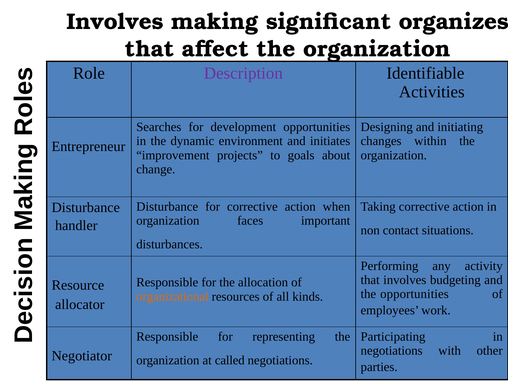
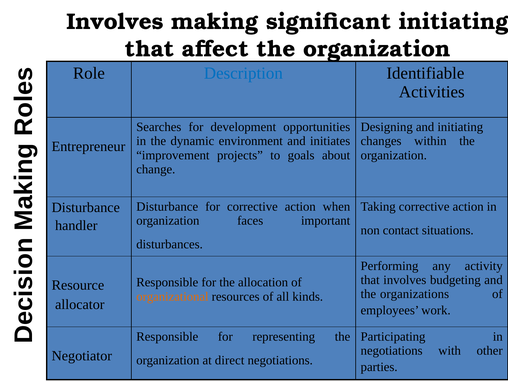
significant organizes: organizes -> initiating (454, 22)
Description colour: purple -> blue (243, 73)
the opportunities: opportunities -> organizations (415, 294)
called: called -> direct (230, 360)
